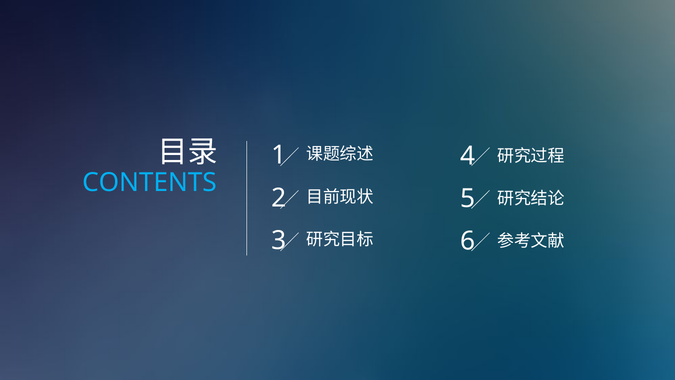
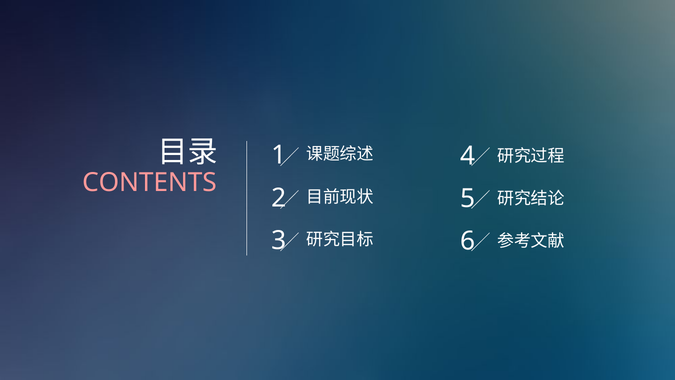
CONTENTS colour: light blue -> pink (149, 182)
